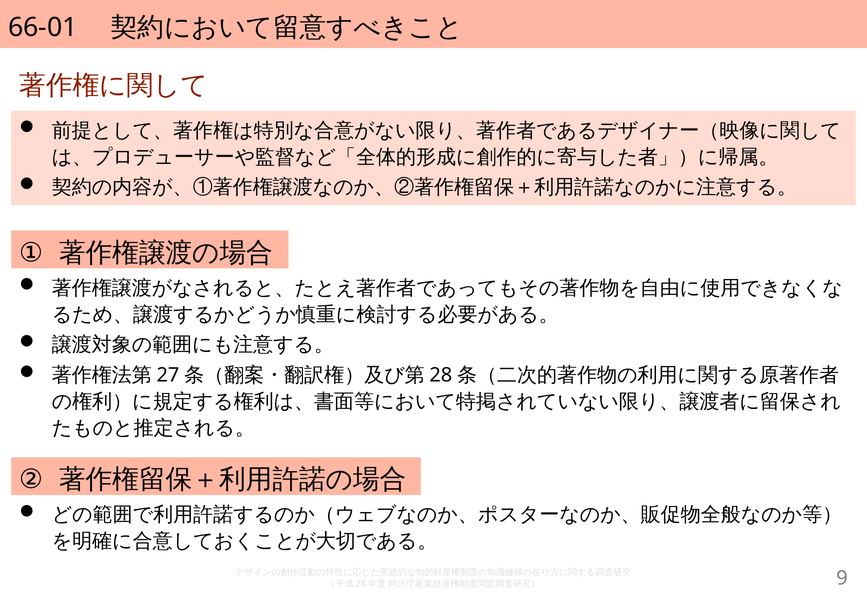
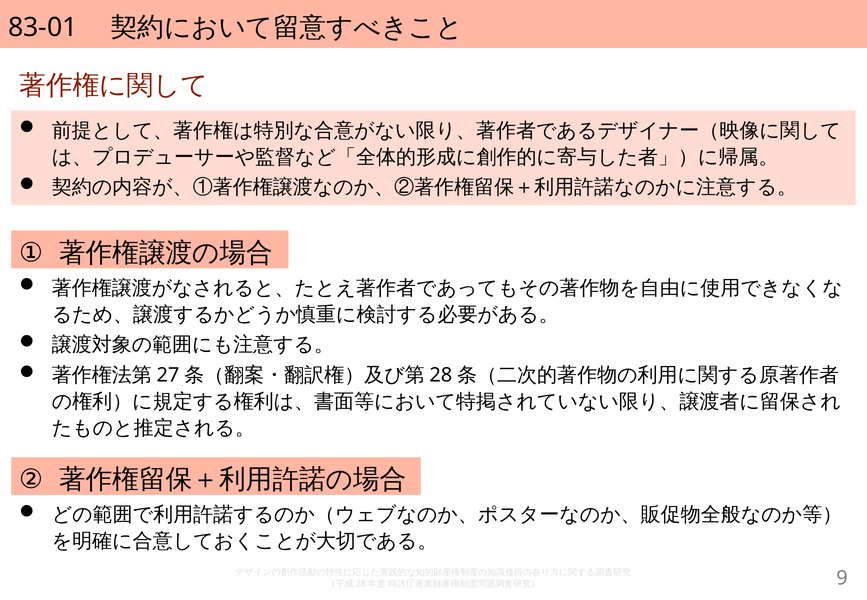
66-01: 66-01 -> 83-01 (43, 27)
